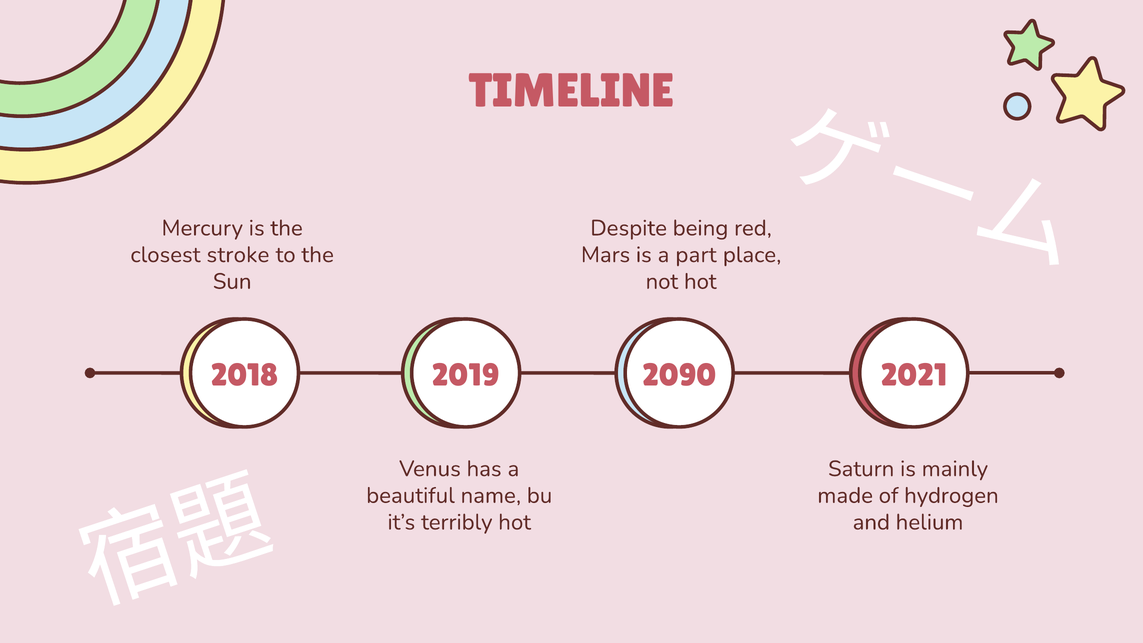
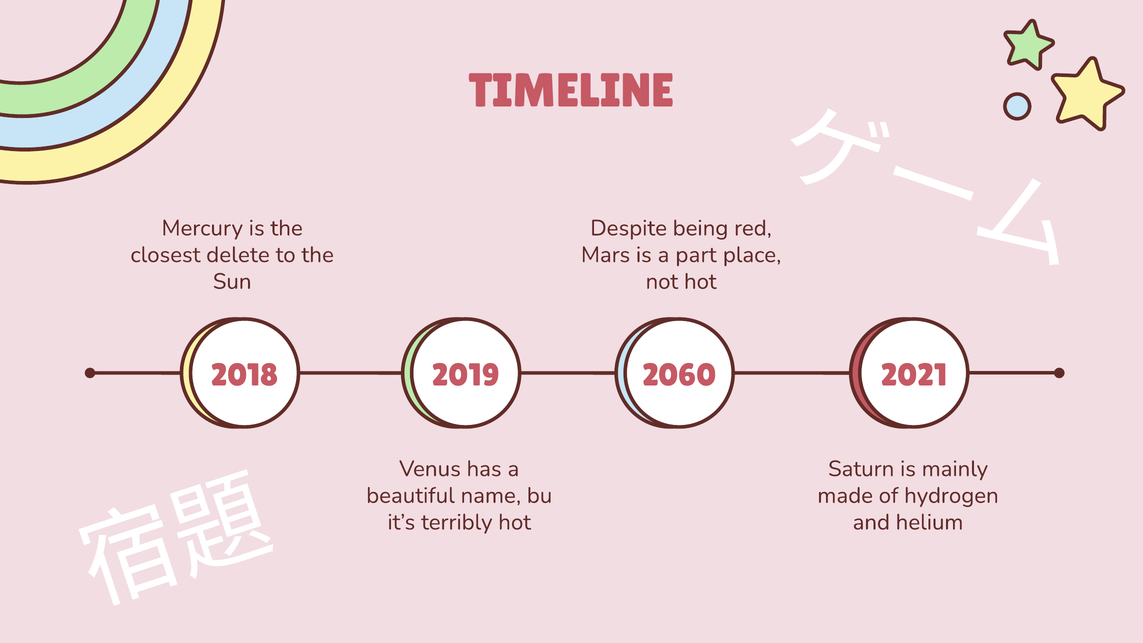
stroke: stroke -> delete (238, 255)
2090: 2090 -> 2060 (679, 375)
